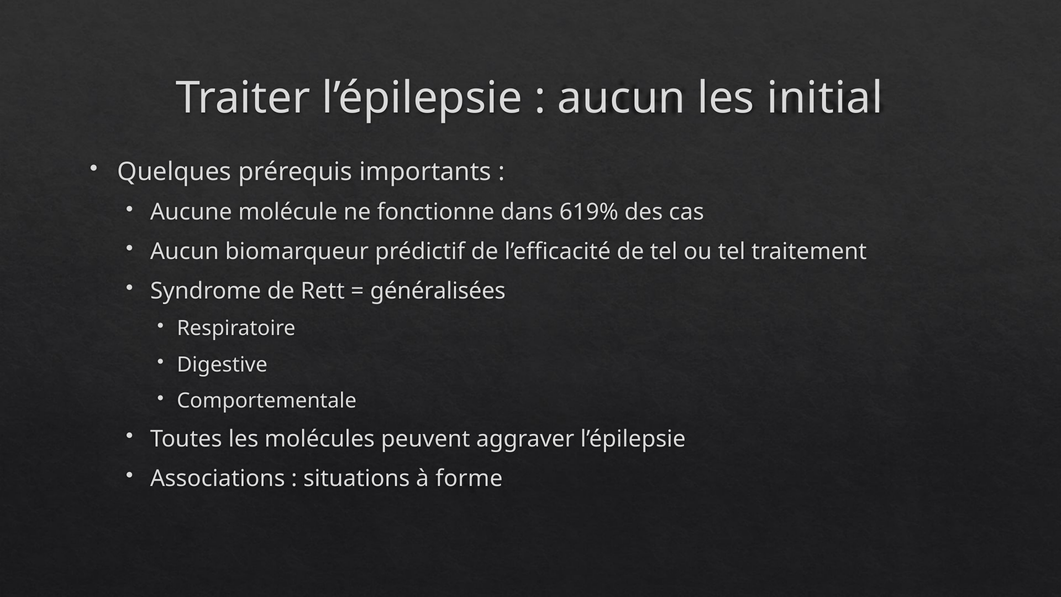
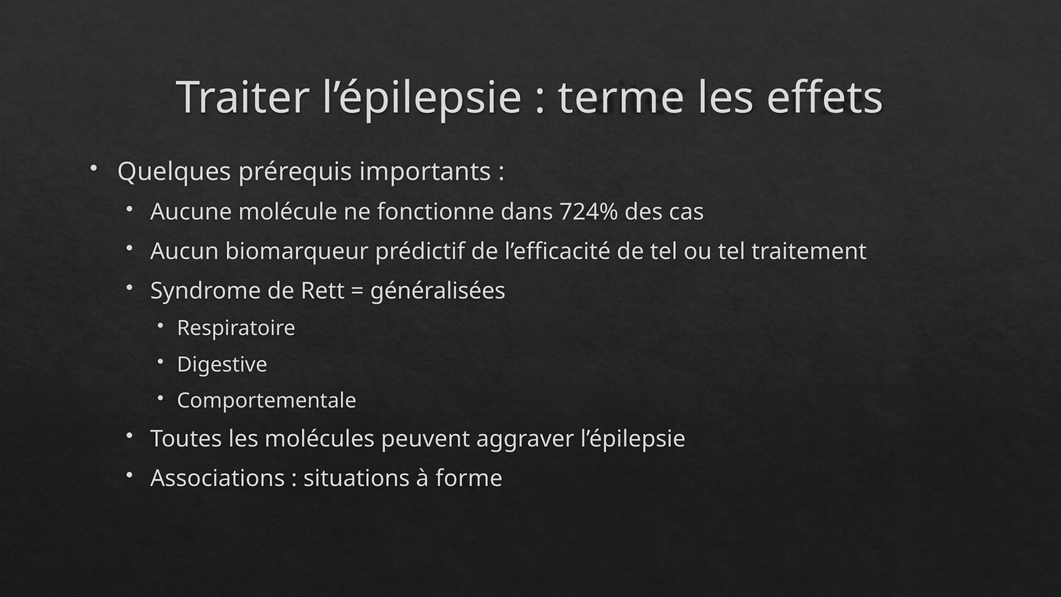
aucun: aucun -> terme (621, 98)
initial: initial -> effets (825, 98)
619%: 619% -> 724% (589, 212)
